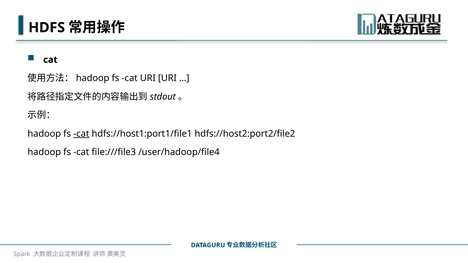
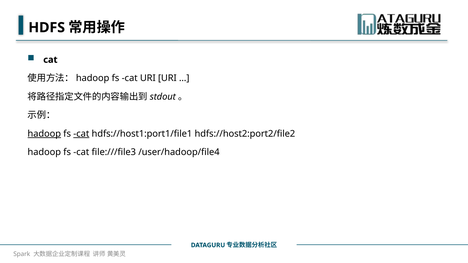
hadoop underline: none -> present (44, 134)
